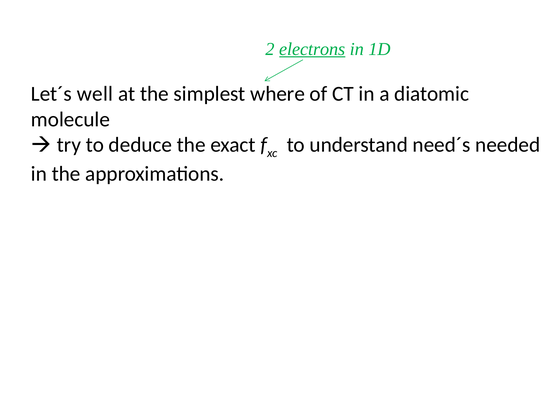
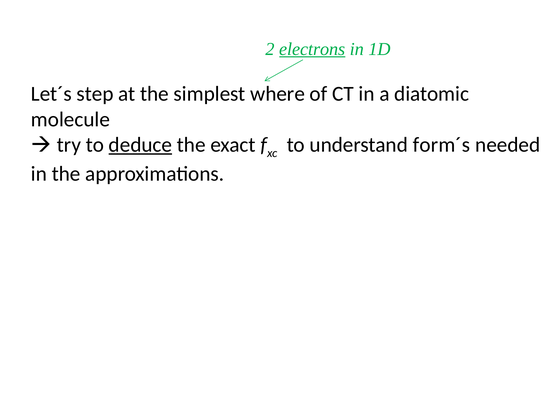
well: well -> step (95, 94)
deduce underline: none -> present (140, 145)
need´s: need´s -> form´s (441, 145)
